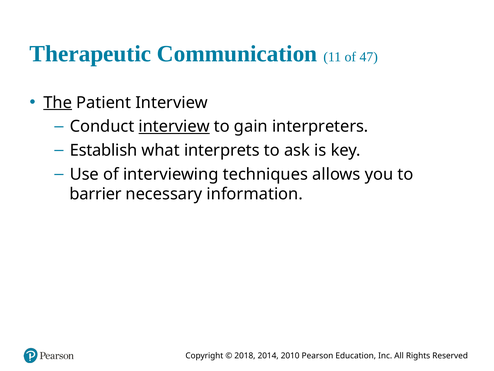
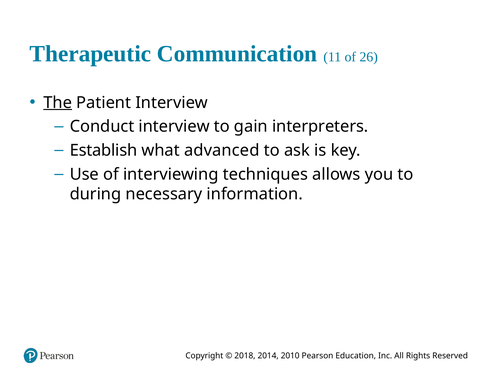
47: 47 -> 26 (369, 57)
interview underline: present -> none (174, 126)
interprets: interprets -> advanced (222, 150)
barrier: barrier -> during (95, 194)
